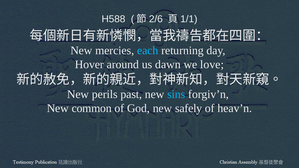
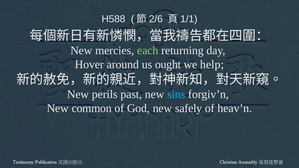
each colour: light blue -> light green (148, 50)
dawn: dawn -> ought (168, 64)
love: love -> help (212, 64)
